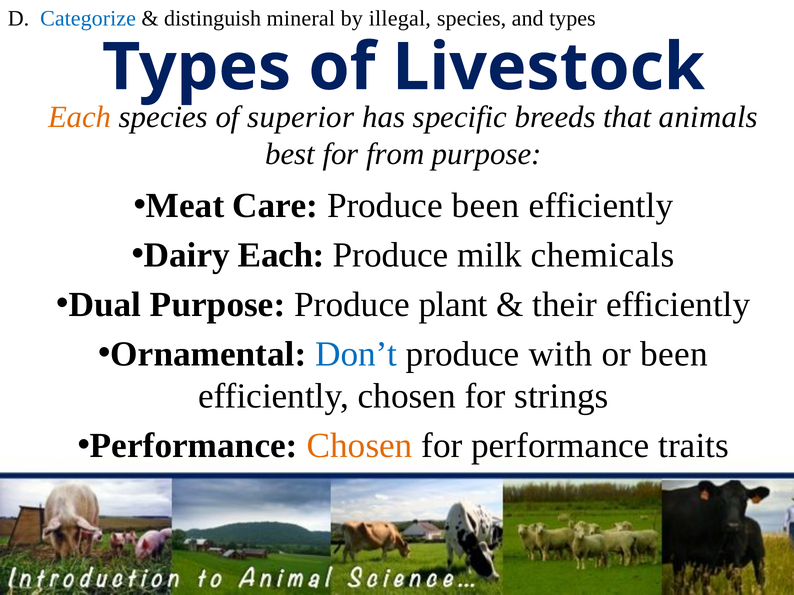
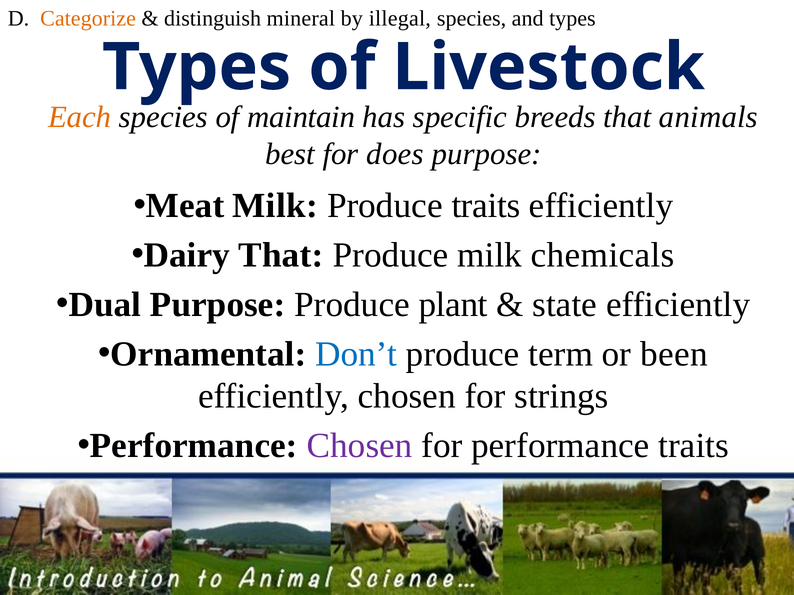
Categorize colour: blue -> orange (88, 19)
superior: superior -> maintain (301, 117)
from: from -> does (395, 154)
Meat Care: Care -> Milk (275, 206)
Produce been: been -> traits (486, 206)
Dairy Each: Each -> That (281, 255)
their: their -> state (565, 305)
with: with -> term (561, 354)
Chosen colour: orange -> purple (360, 446)
